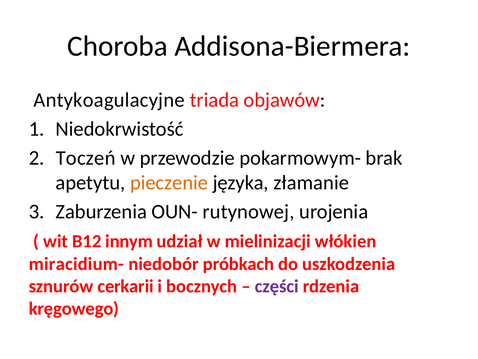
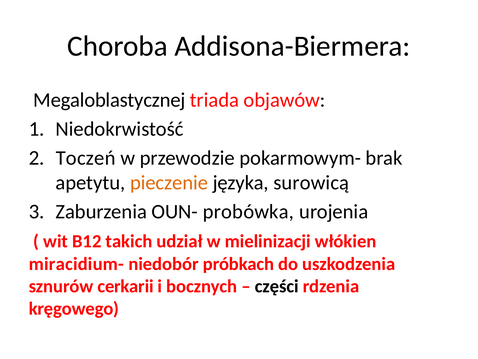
Antykoagulacyjne: Antykoagulacyjne -> Megaloblastycznej (109, 100)
złamanie: złamanie -> surowicą (311, 182)
rutynowej: rutynowej -> probówka (248, 211)
innym: innym -> takich (129, 241)
części colour: purple -> black (277, 286)
